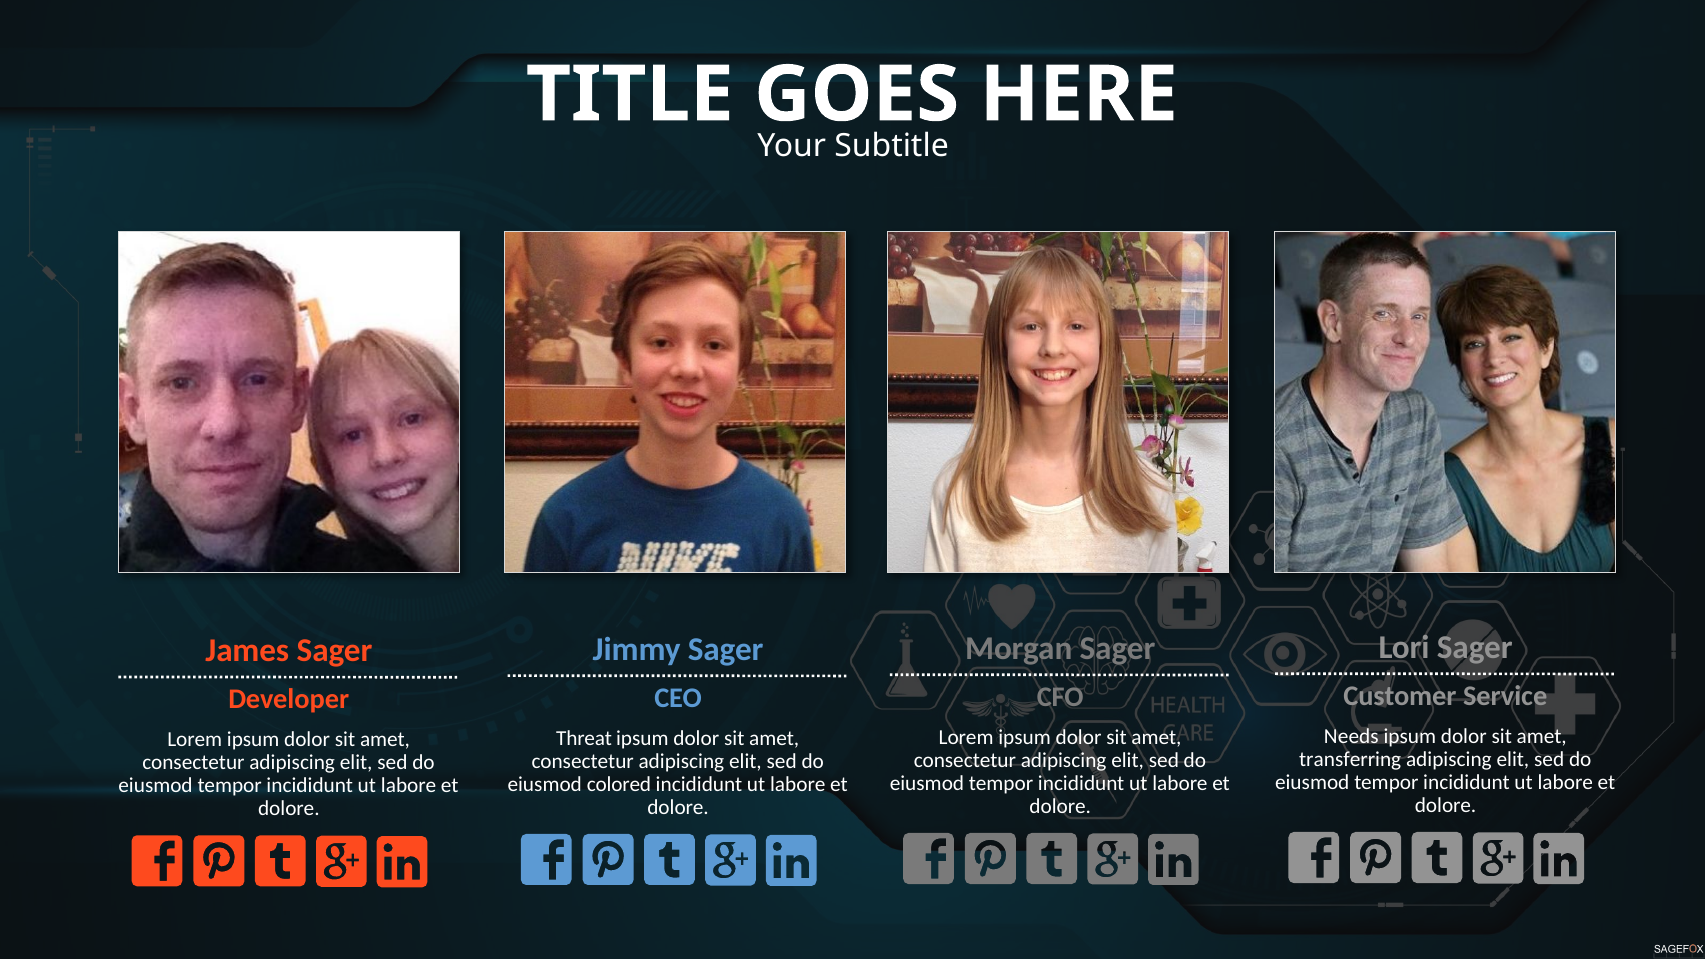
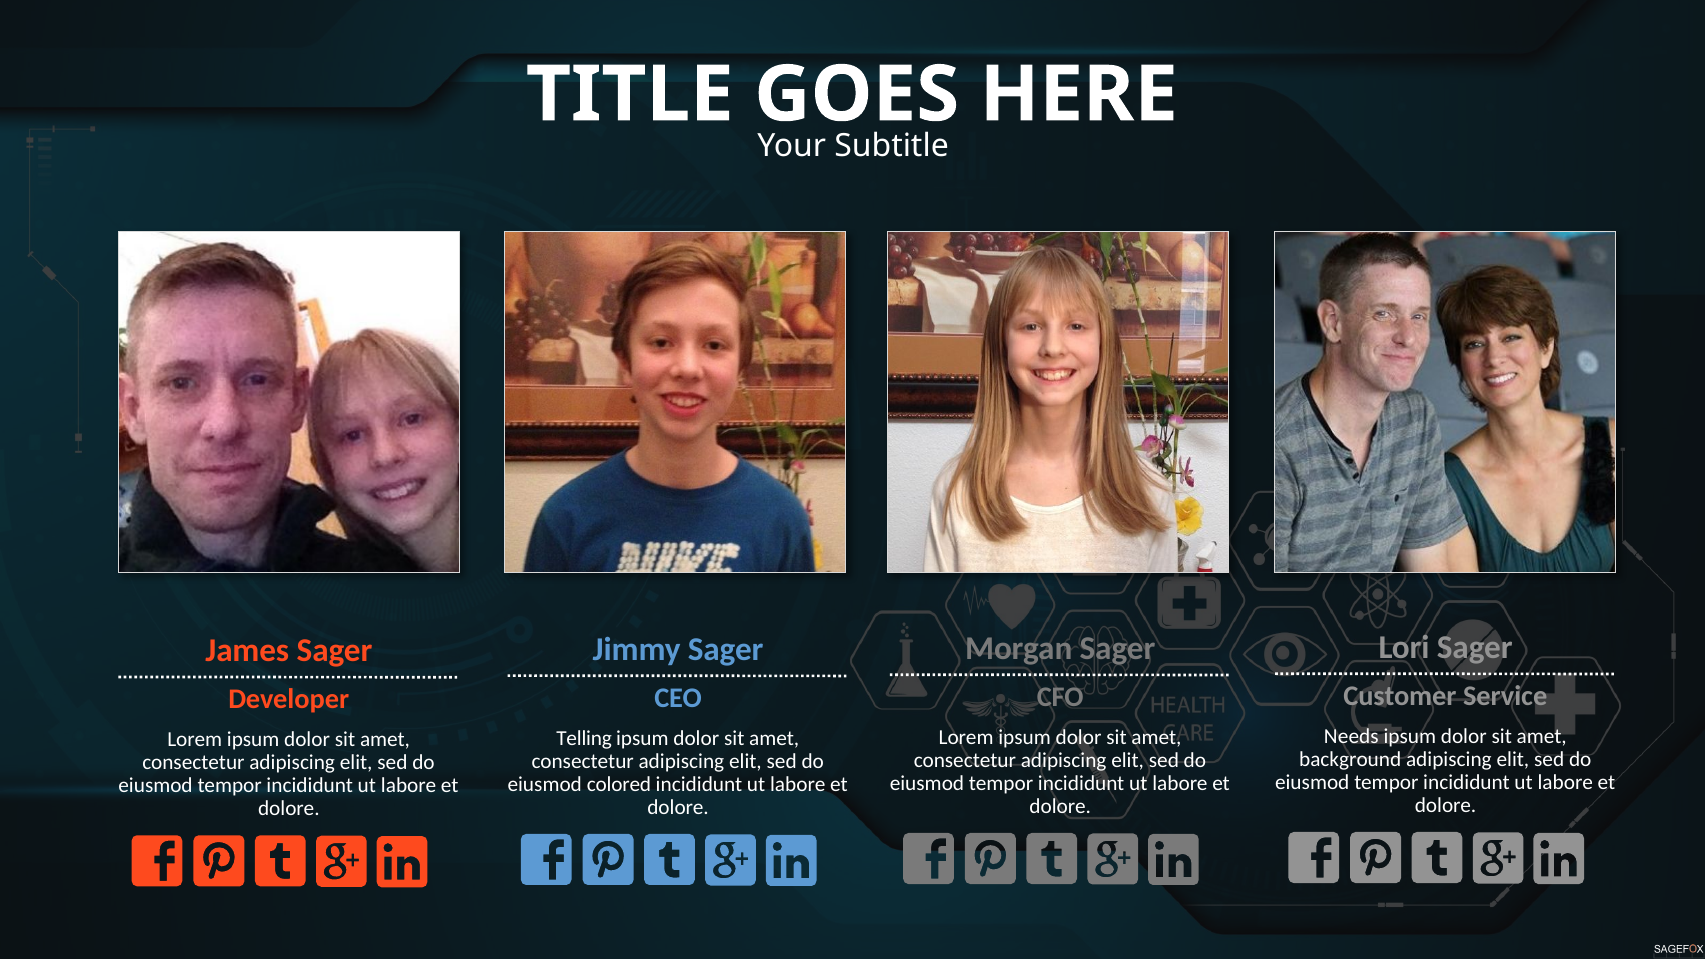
Threat: Threat -> Telling (584, 738)
transferring: transferring -> background (1350, 759)
